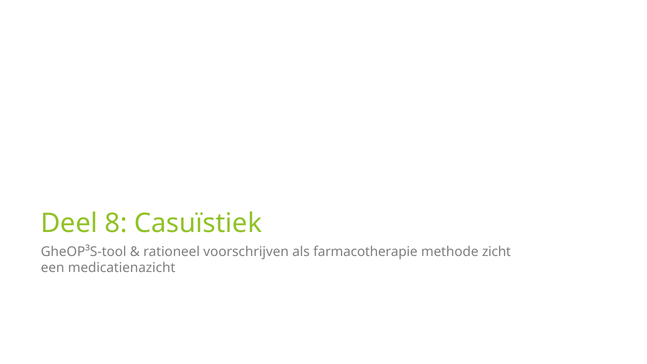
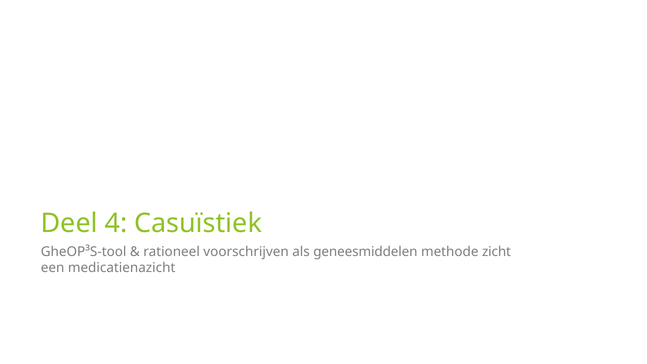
8: 8 -> 4 (116, 224)
farmacotherapie: farmacotherapie -> geneesmiddelen (365, 252)
